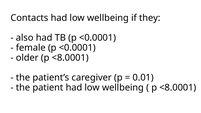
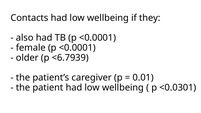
older p <8.0001: <8.0001 -> <6.7939 (70, 58)
<8.0001: <8.0001 -> <0.0301 (178, 88)
